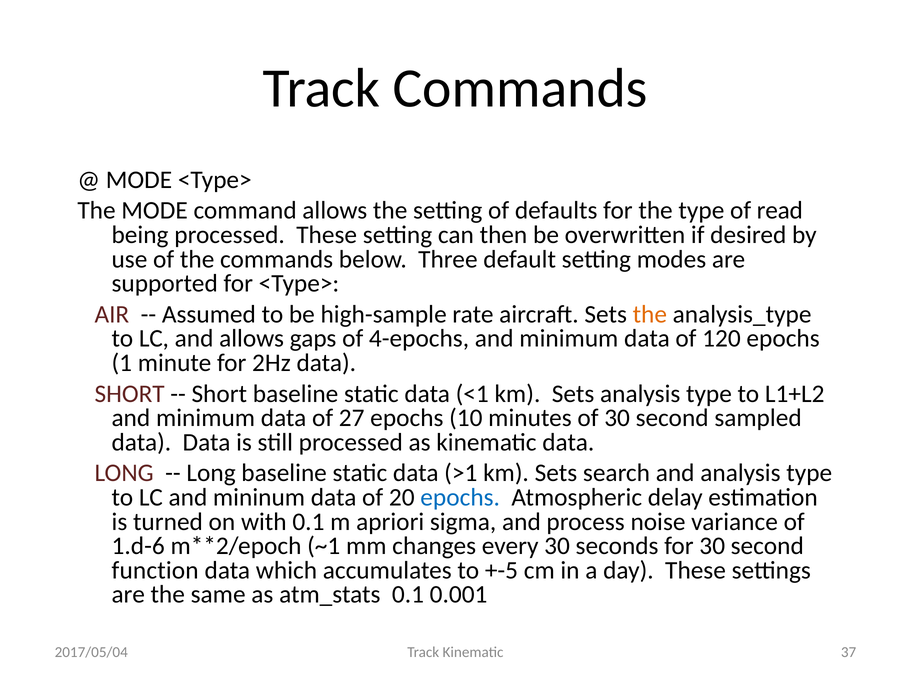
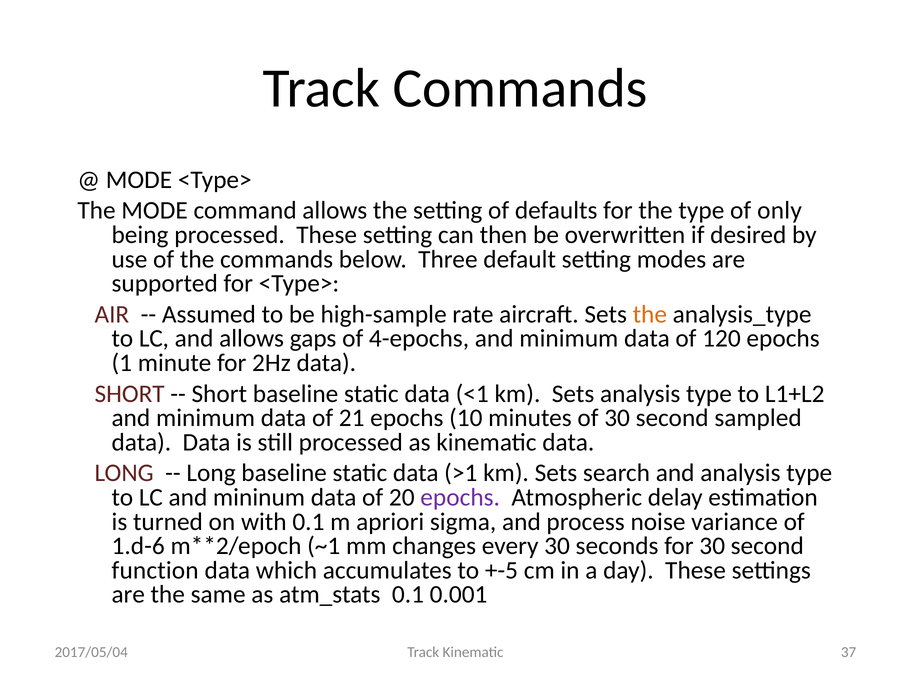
read: read -> only (780, 211)
27: 27 -> 21 (352, 418)
epochs colour: blue -> purple (460, 498)
